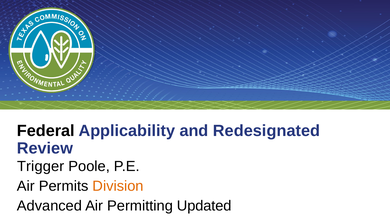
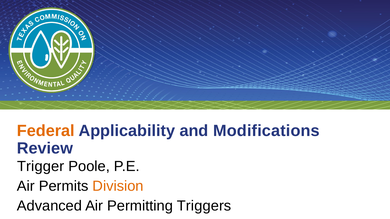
Federal colour: black -> orange (46, 131)
Redesignated: Redesignated -> Modifications (266, 131)
Updated: Updated -> Triggers (204, 206)
